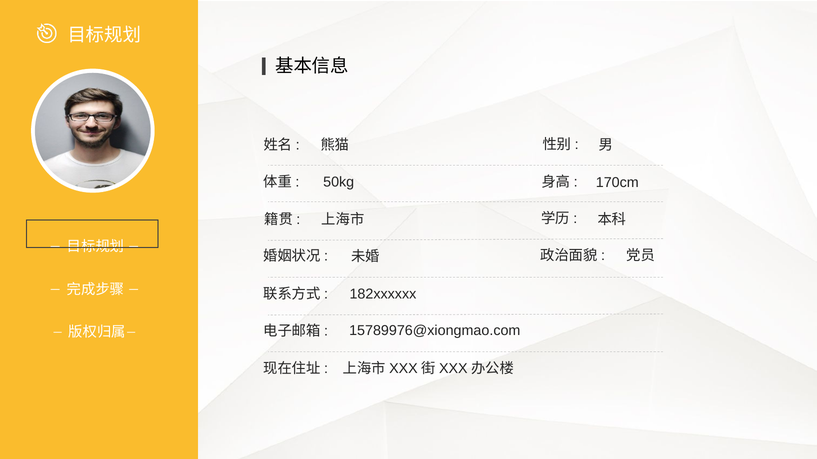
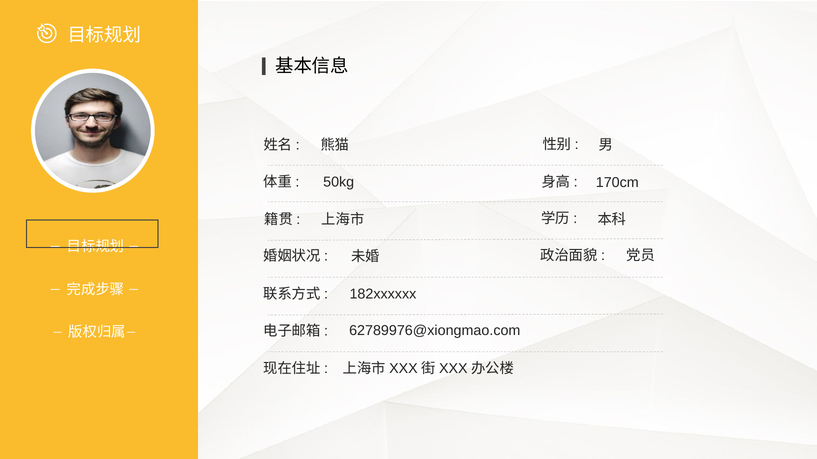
15789976@xiongmao.com: 15789976@xiongmao.com -> 62789976@xiongmao.com (435, 331)
